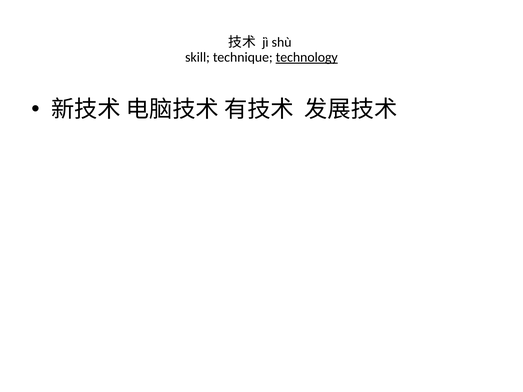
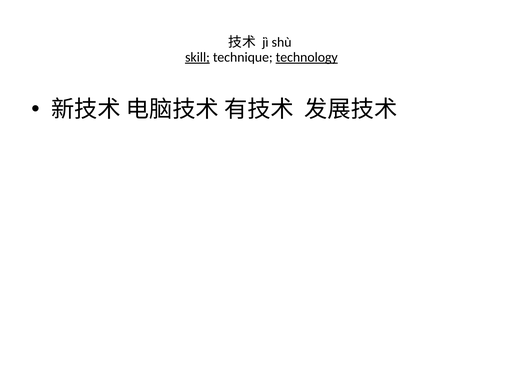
skill underline: none -> present (197, 57)
